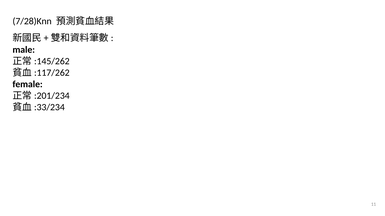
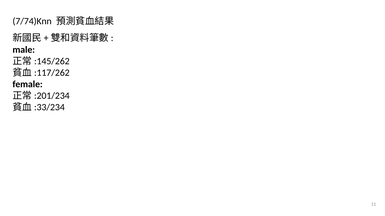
7/28)Knn: 7/28)Knn -> 7/74)Knn (32, 21)
